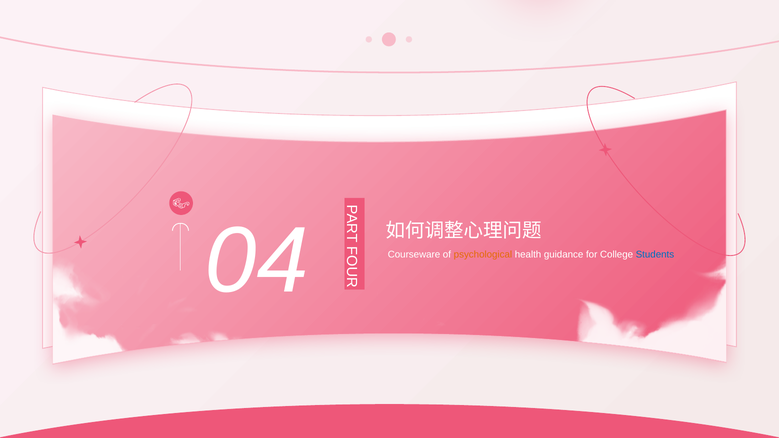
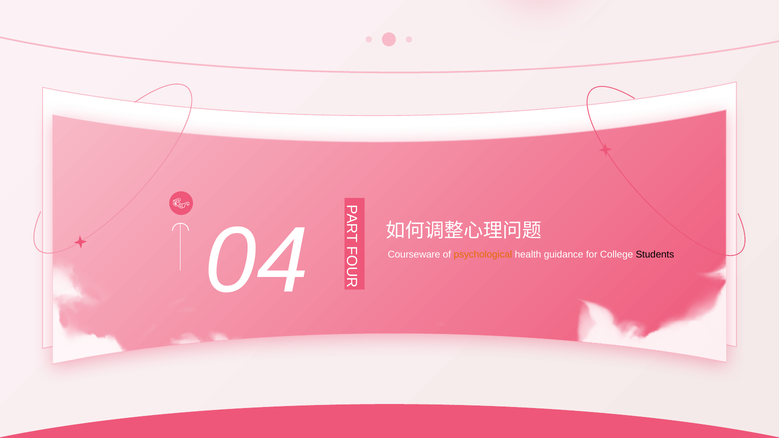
Students colour: blue -> black (655, 255)
